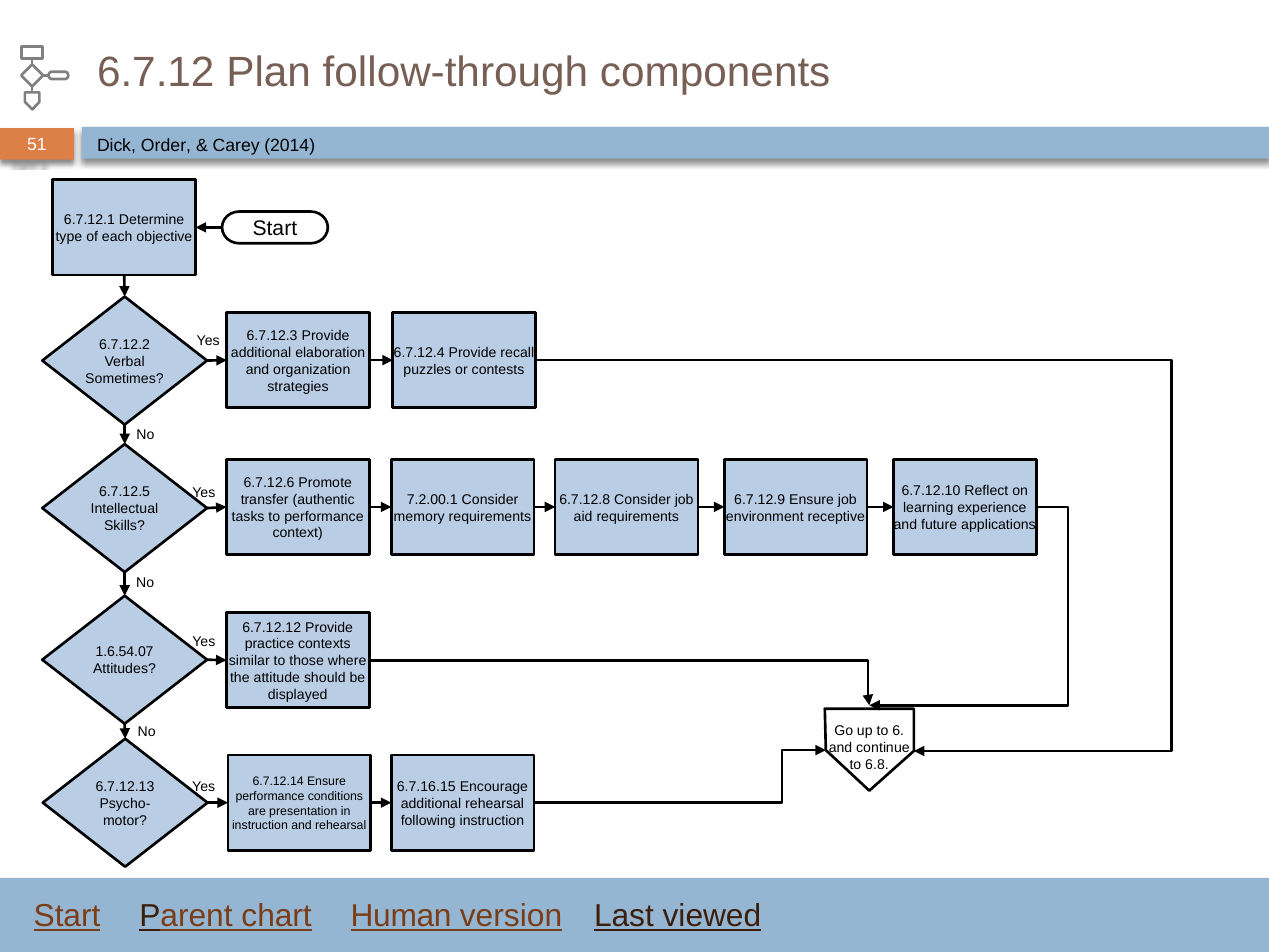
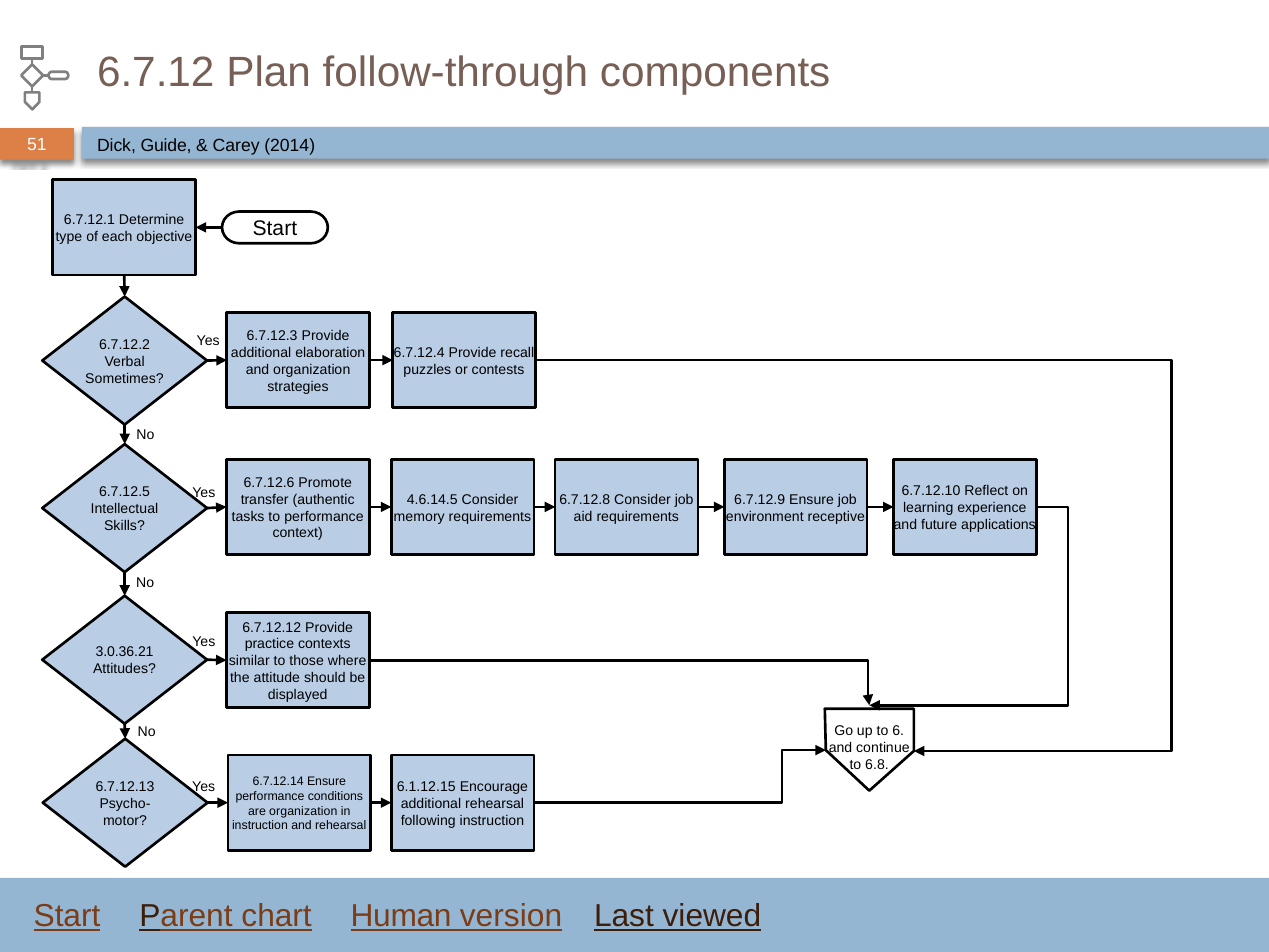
Order: Order -> Guide (166, 145)
7.2.00.1: 7.2.00.1 -> 4.6.14.5 (432, 499)
1.6.54.07: 1.6.54.07 -> 3.0.36.21 (125, 652)
6.7.16.15: 6.7.16.15 -> 6.1.12.15 (426, 787)
are presentation: presentation -> organization (303, 811)
